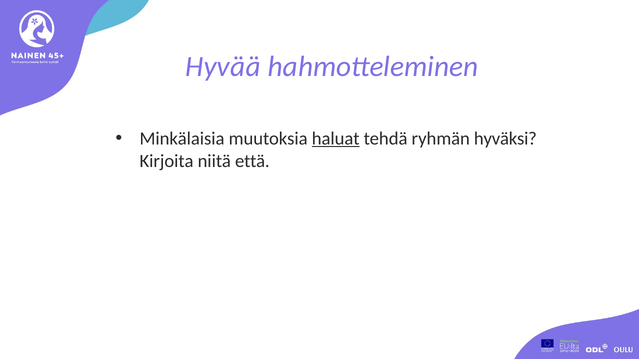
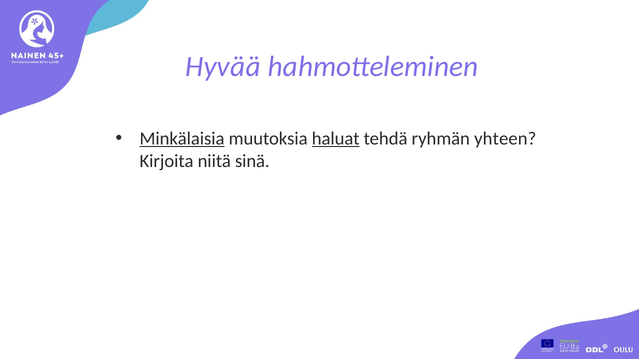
Minkälaisia underline: none -> present (182, 139)
hyväksi: hyväksi -> yhteen (505, 139)
että: että -> sinä (252, 161)
